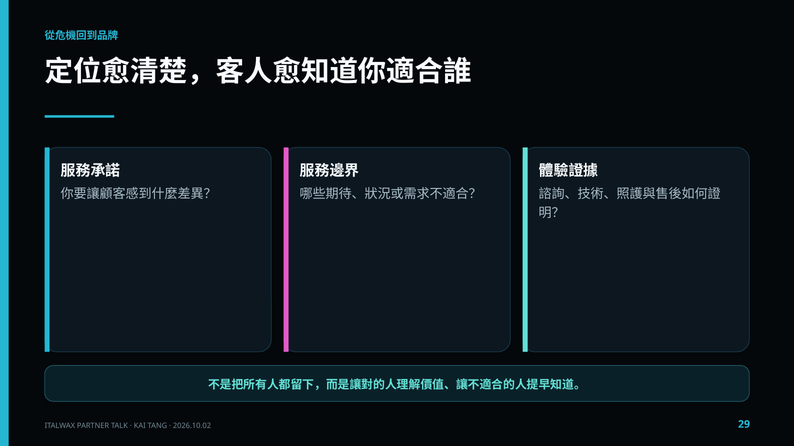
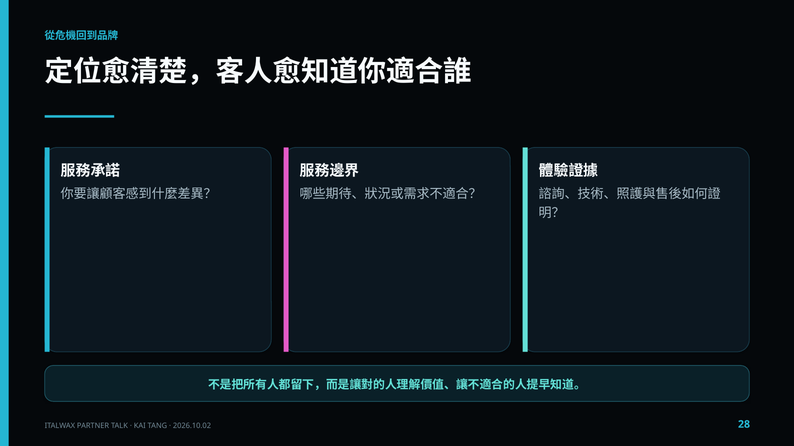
29: 29 -> 28 (744, 425)
